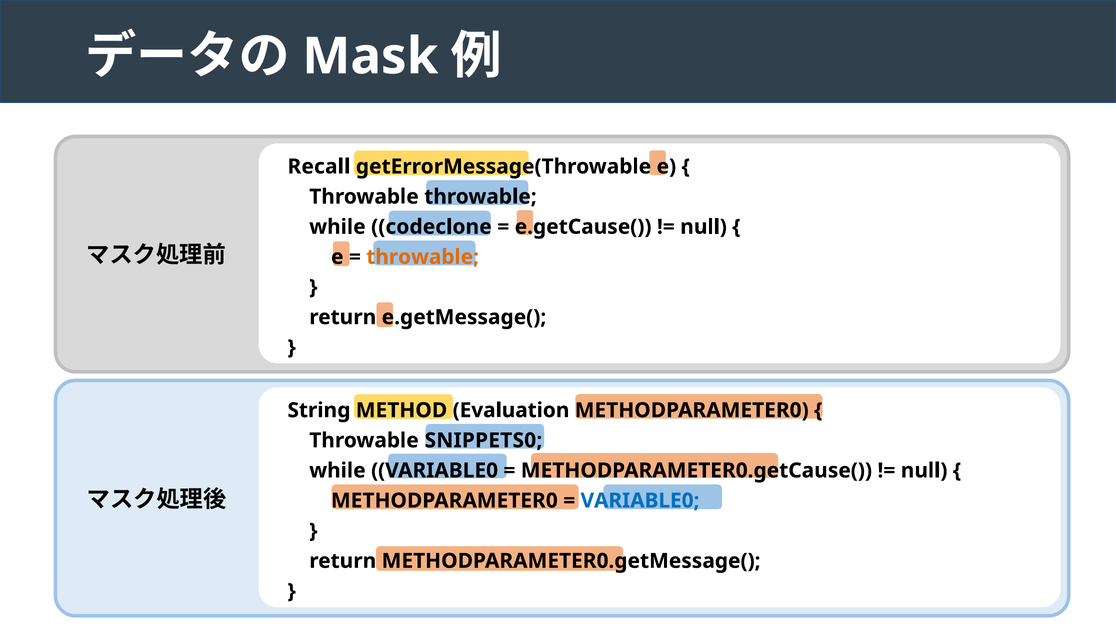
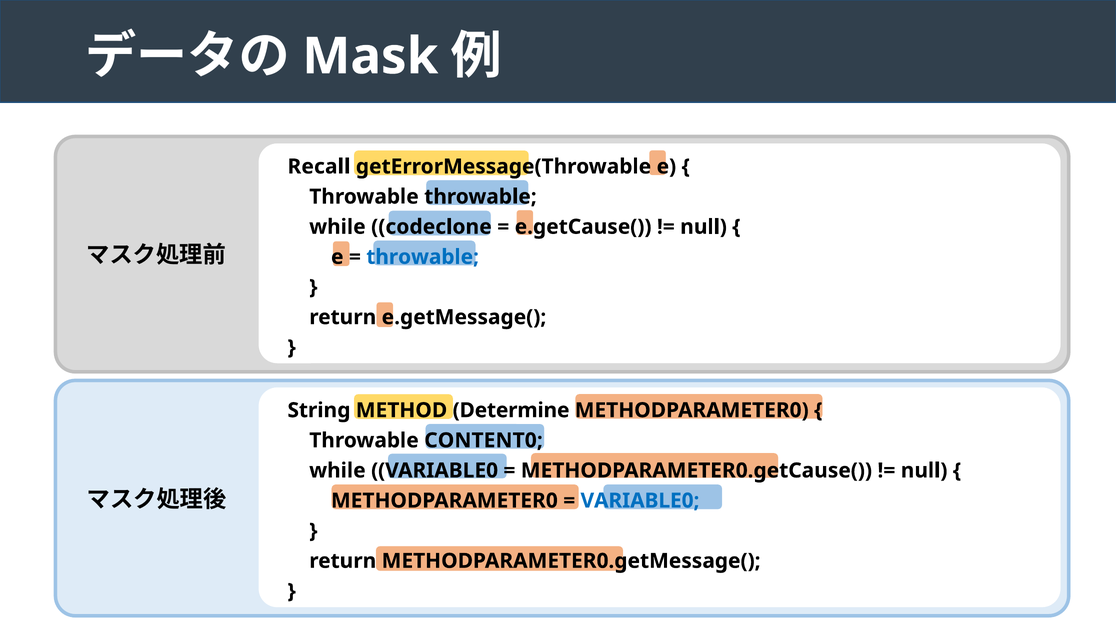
throwable colour: orange -> blue (423, 257)
Evaluation: Evaluation -> Determine (511, 410)
SNIPPETS0: SNIPPETS0 -> CONTENT0 (484, 440)
